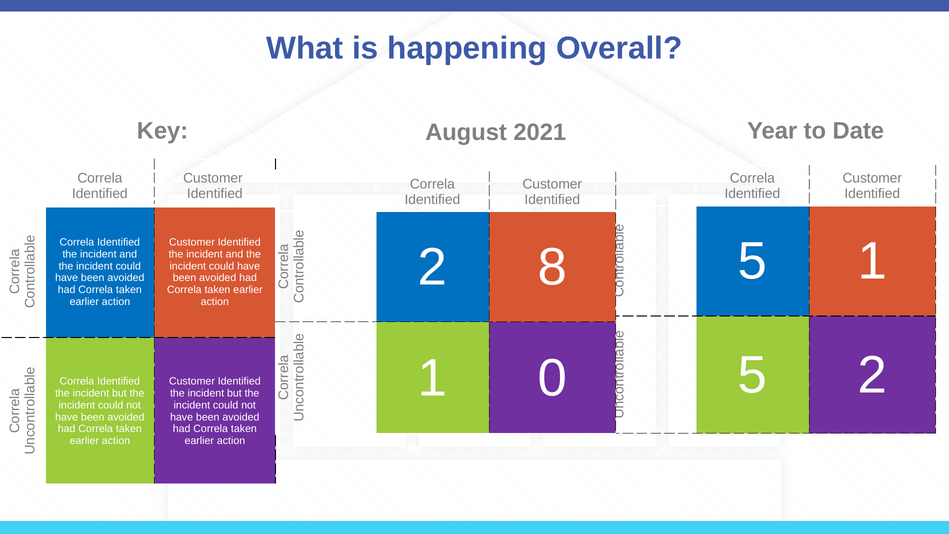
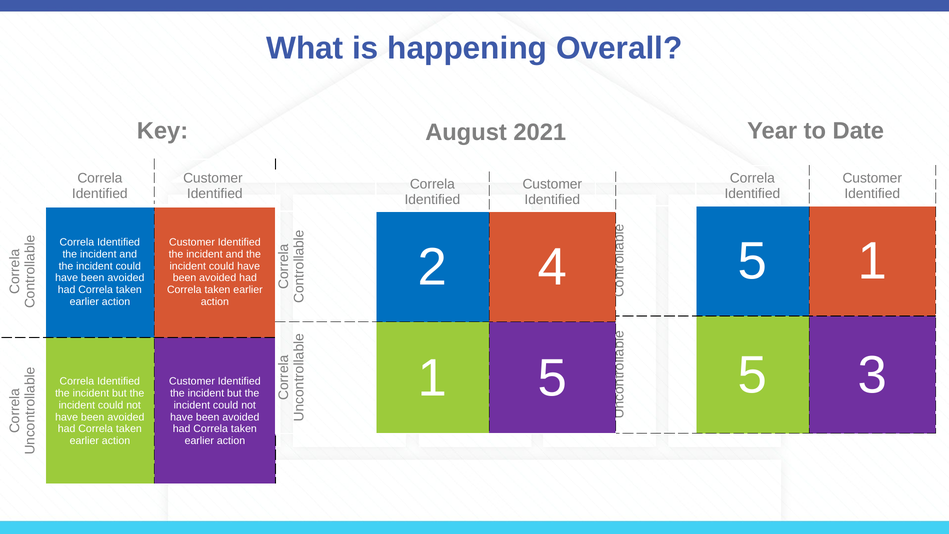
8: 8 -> 4 (552, 267)
5 2: 2 -> 3 (872, 375)
1 0: 0 -> 5 (552, 378)
